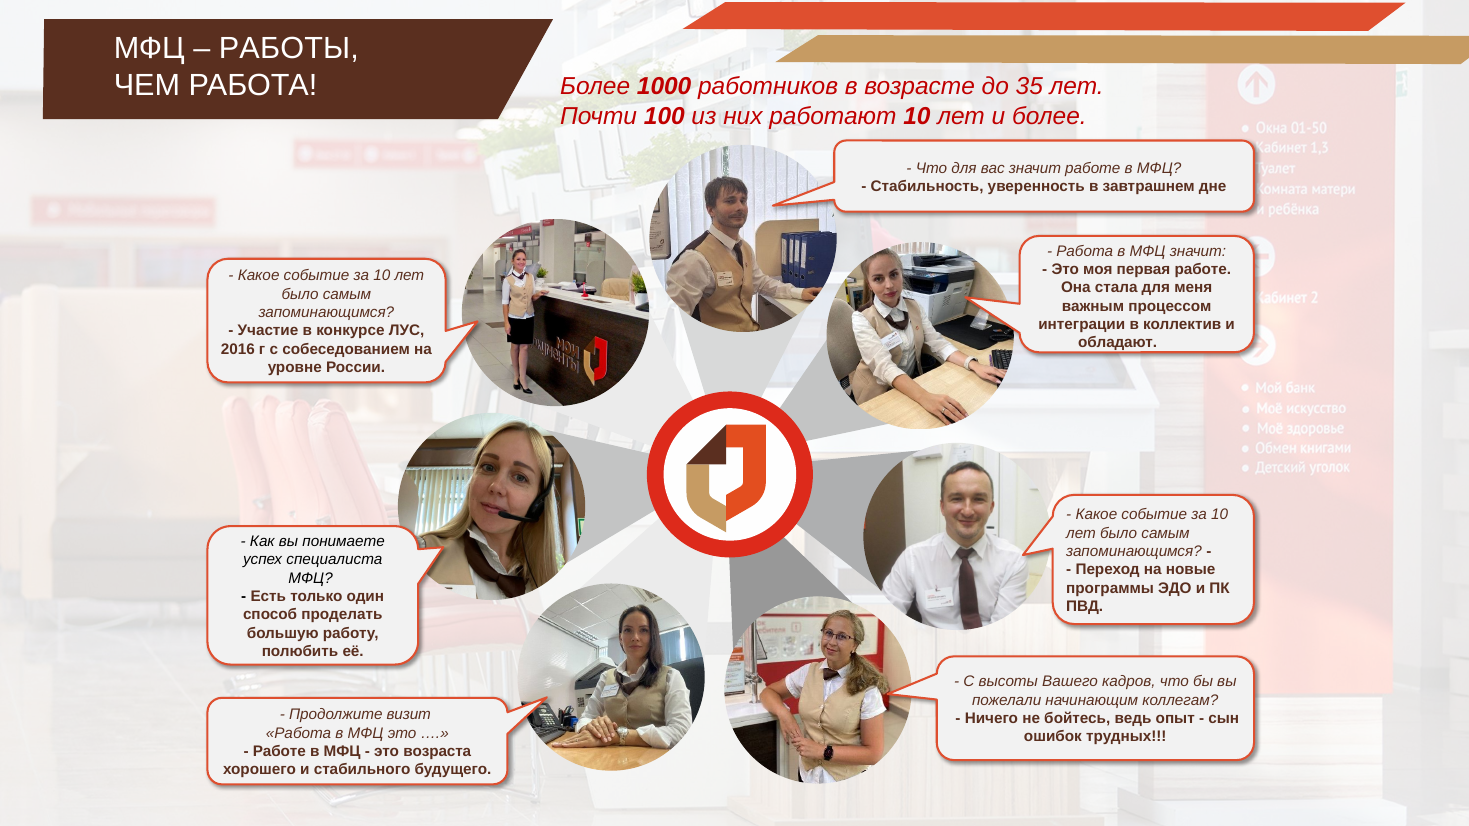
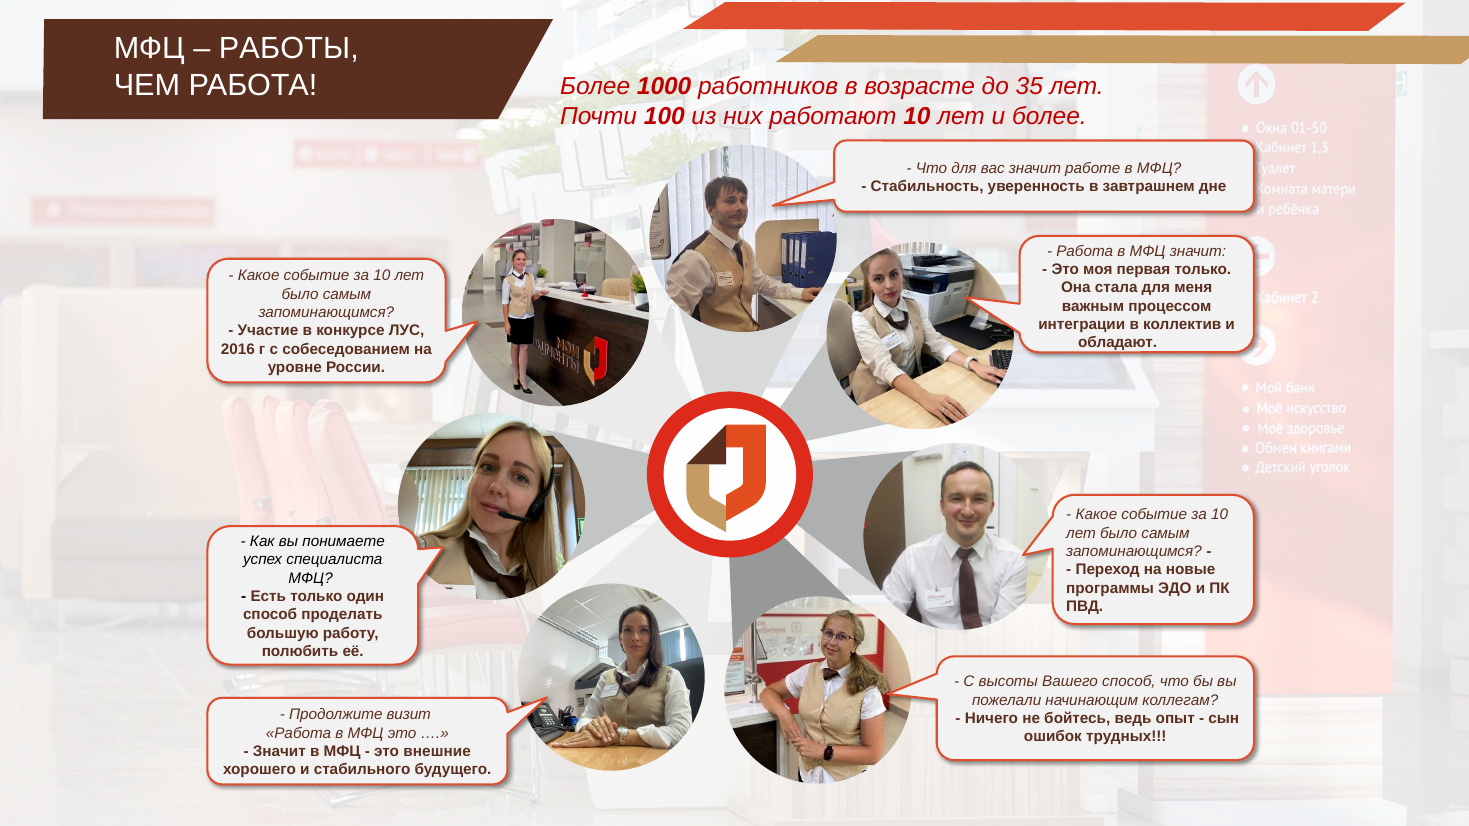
первая работе: работе -> только (1203, 270)
Вашего кадров: кадров -> способ (1129, 682)
Работе: Работе -> Значит (279, 752)
возраста: возраста -> внешние (437, 752)
